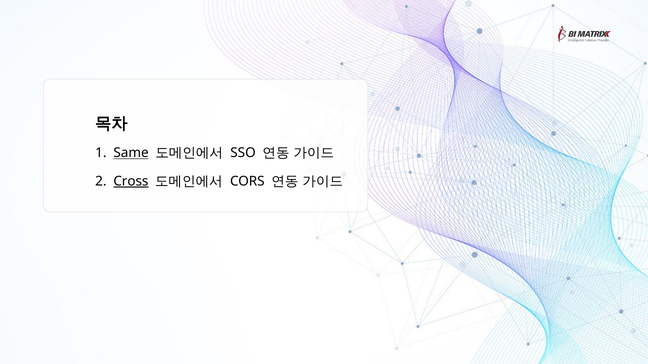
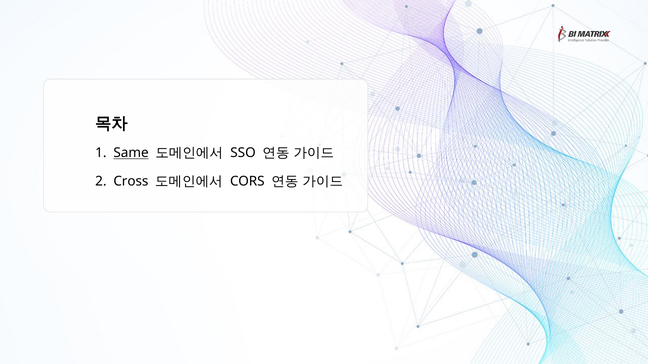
Cross underline: present -> none (131, 182)
